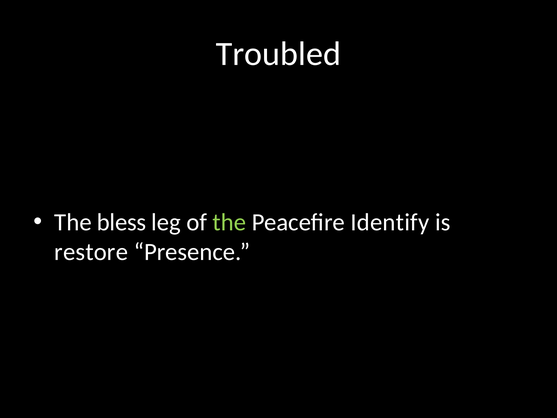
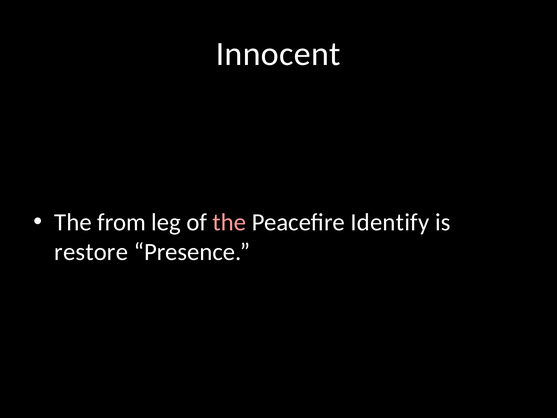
Troubled: Troubled -> Innocent (278, 54)
bless: bless -> from (122, 222)
the colour: light green -> pink (229, 222)
